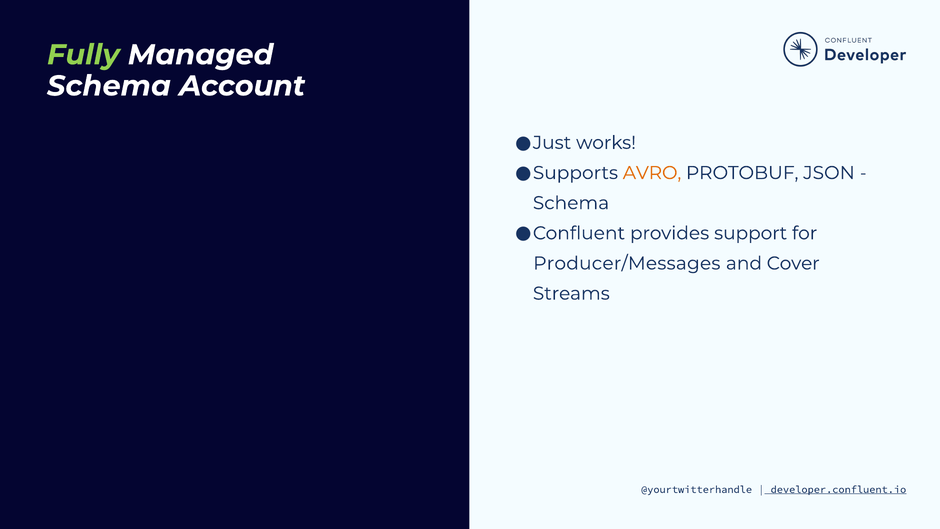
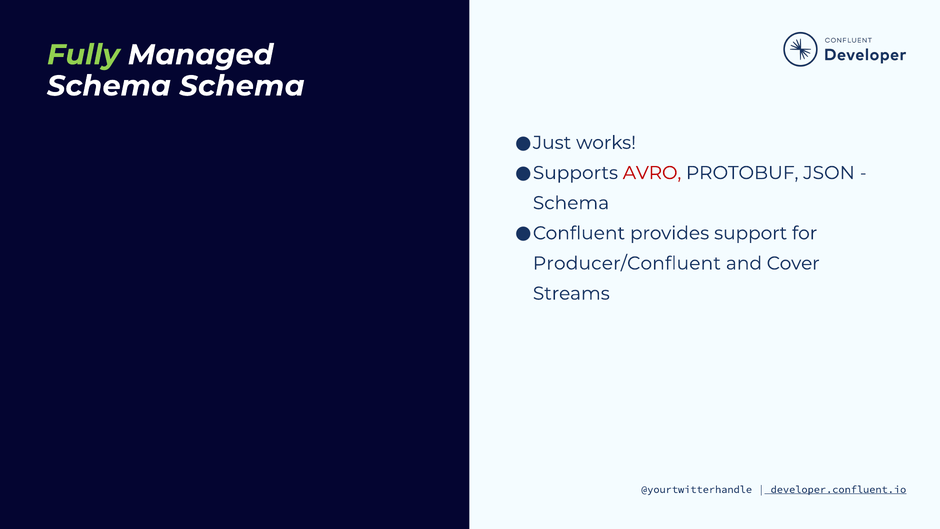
Schema Account: Account -> Schema (242, 86)
AVRO colour: orange -> red (652, 173)
Producer/Messages: Producer/Messages -> Producer/Confluent (627, 263)
